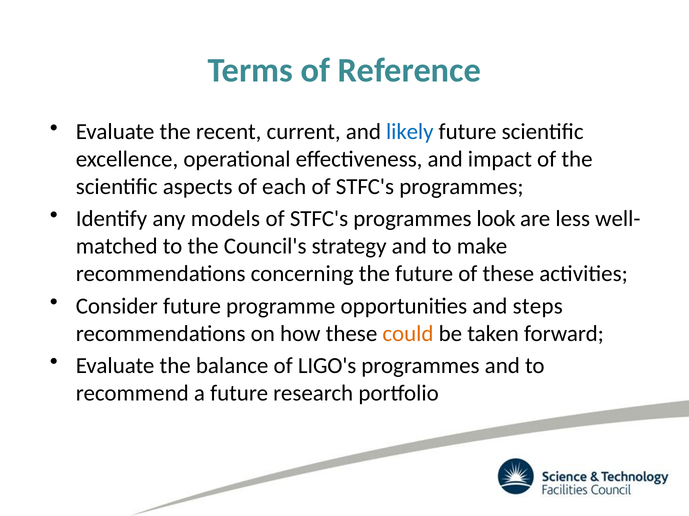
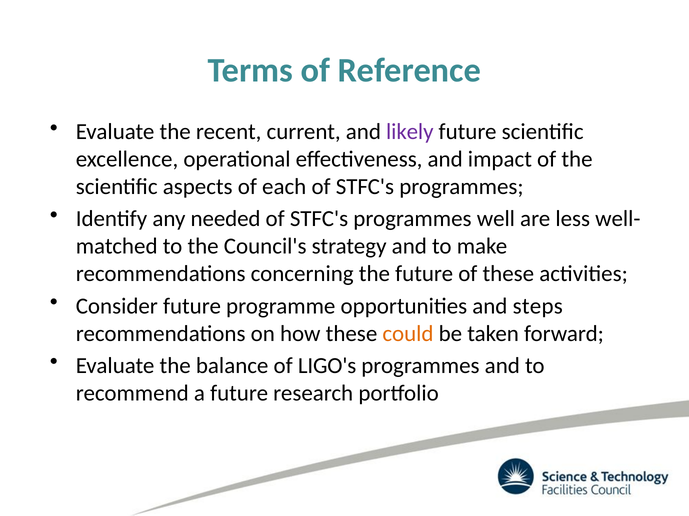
likely colour: blue -> purple (410, 132)
models: models -> needed (226, 219)
look: look -> well (496, 219)
